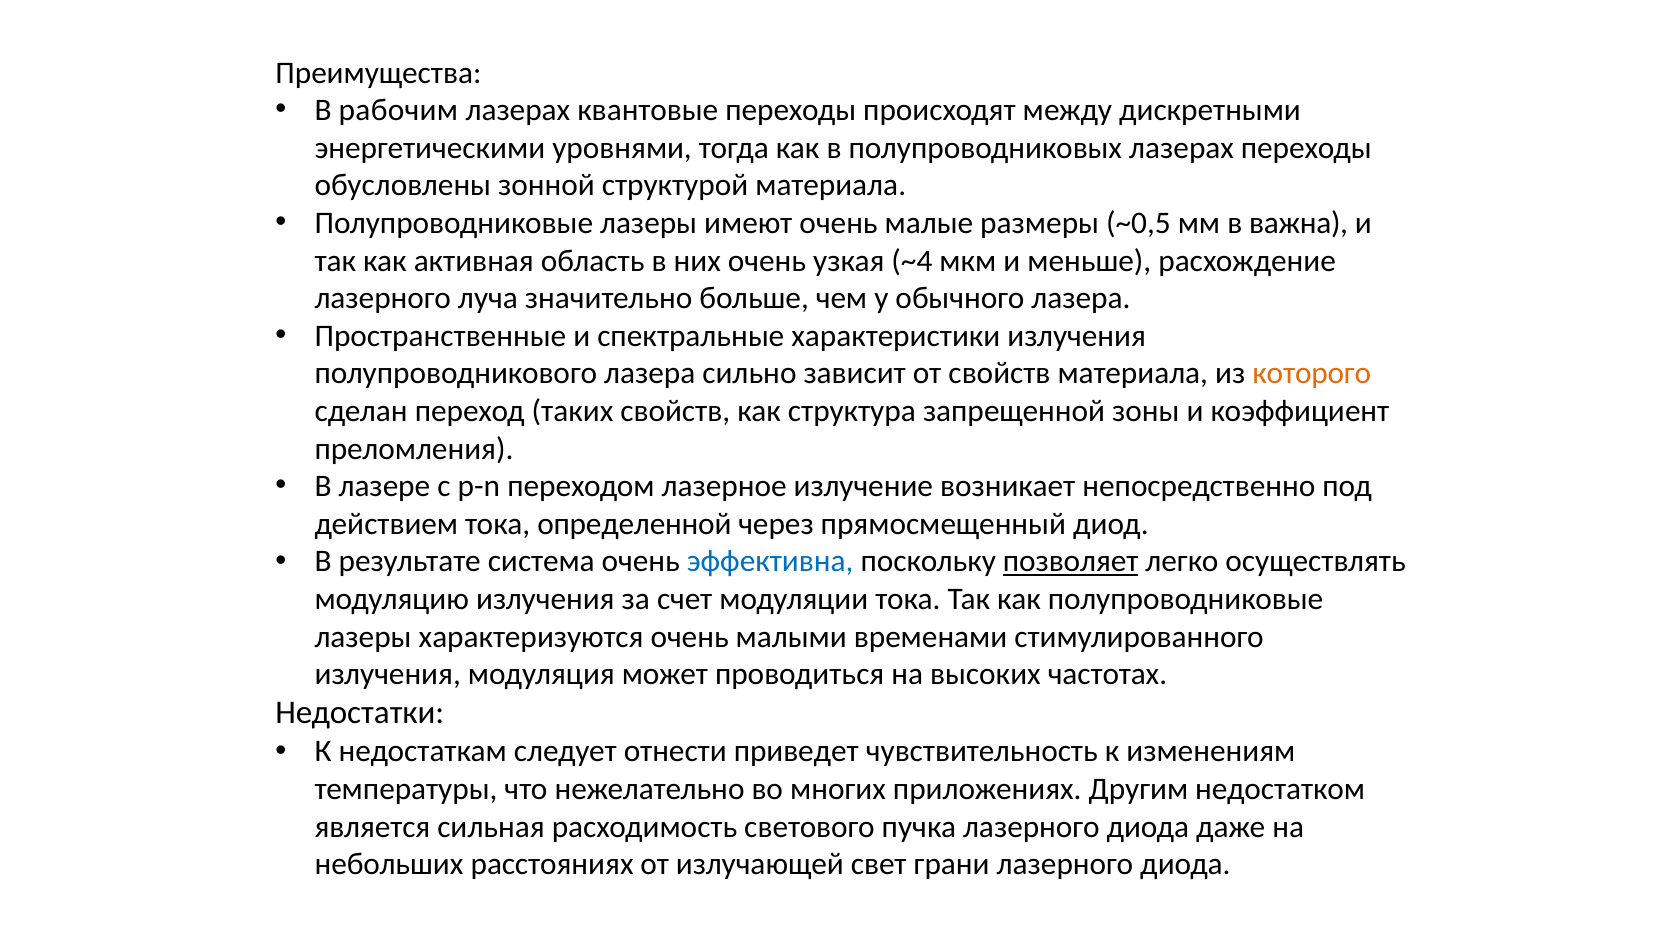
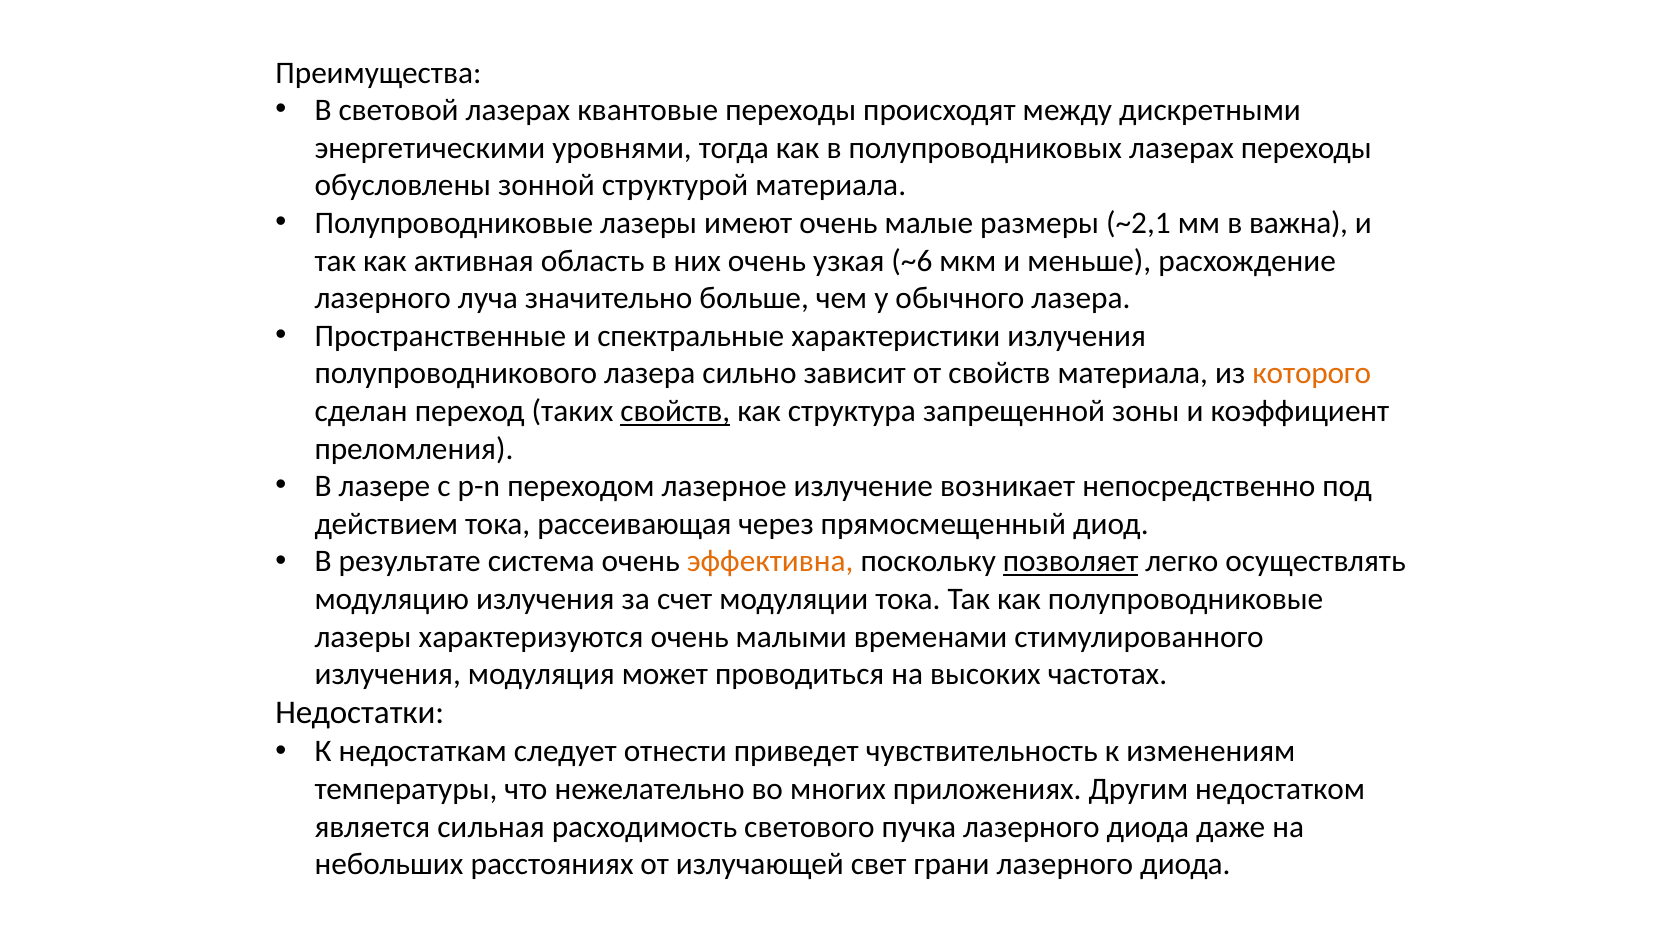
рабочим: рабочим -> световой (399, 110)
~0,5: ~0,5 -> ~2,1 (1138, 223)
~4: ~4 -> ~6 (912, 261)
свойств underline: none -> present (675, 411)
определенной: определенной -> рассеивающая (634, 524)
эффективна colour: blue -> orange (770, 561)
